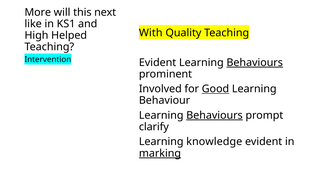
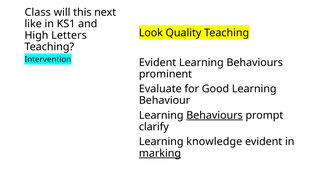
More: More -> Class (38, 12)
With: With -> Look (151, 33)
Helped: Helped -> Letters (69, 36)
Behaviours underline: present -> none (255, 63)
Involved: Involved -> Evaluate (160, 89)
Good underline: present -> none (215, 89)
